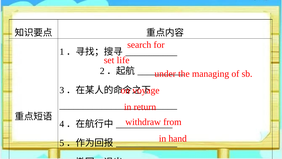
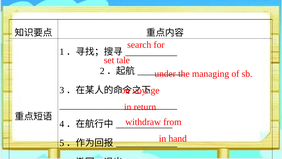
life: life -> tale (123, 60)
